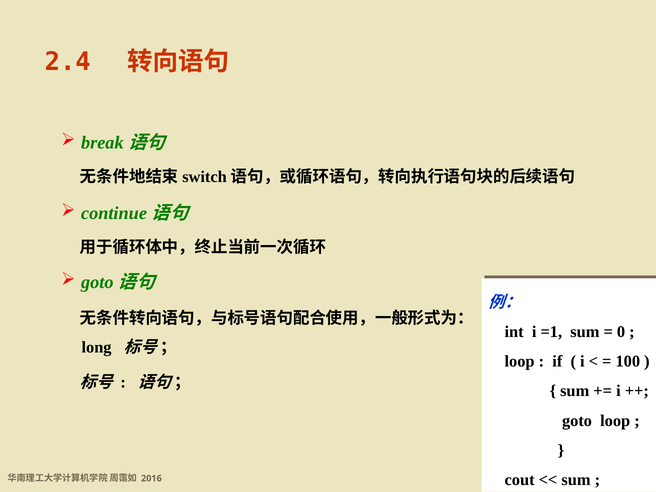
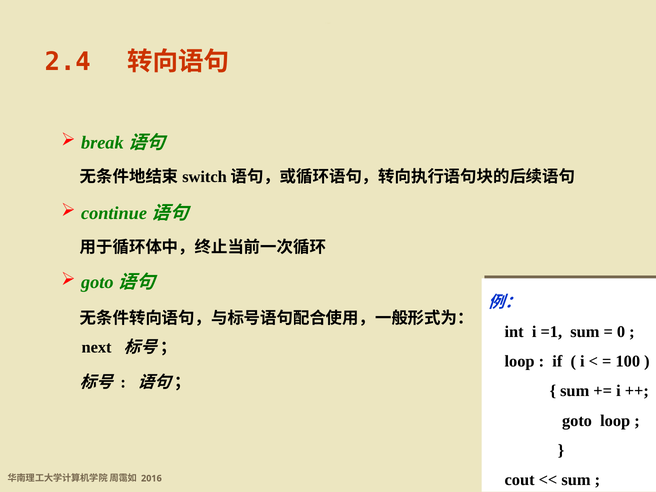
long: long -> next (97, 348)
